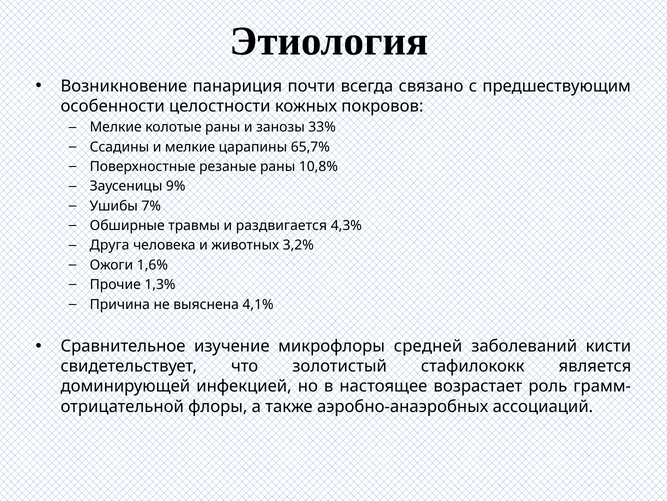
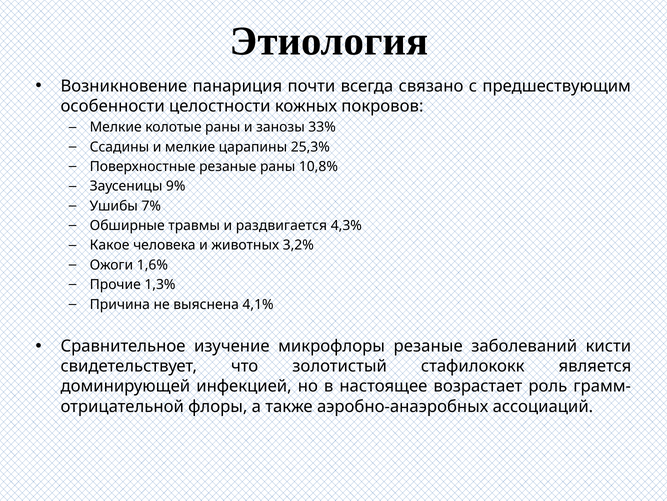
65,7%: 65,7% -> 25,3% (310, 147)
Друга: Друга -> Какое (110, 245)
микрофлоры средней: средней -> резаные (428, 346)
